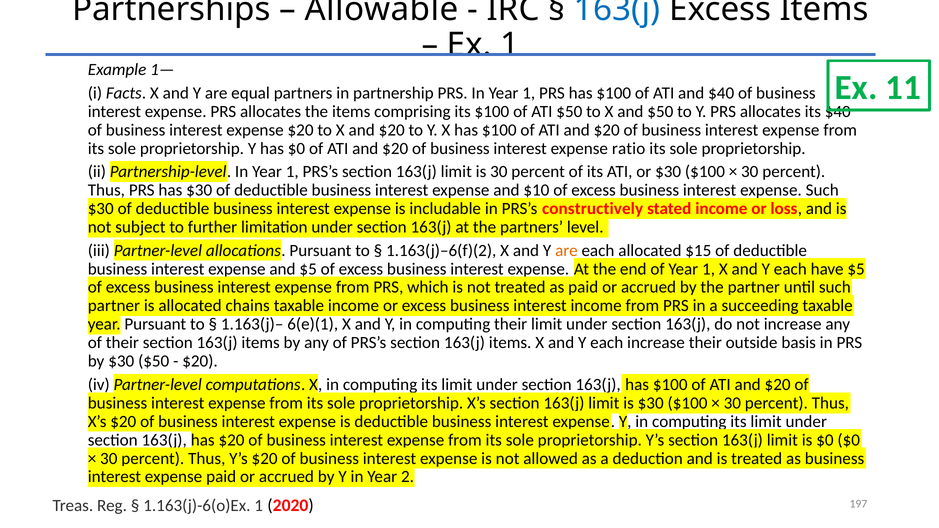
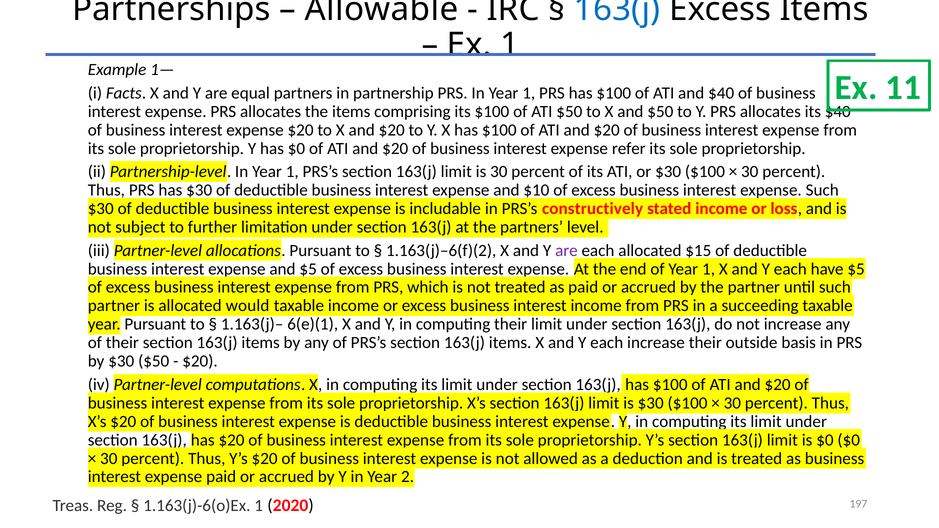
ratio: ratio -> refer (629, 148)
are colour: orange -> purple (566, 251)
chains: chains -> would (248, 306)
